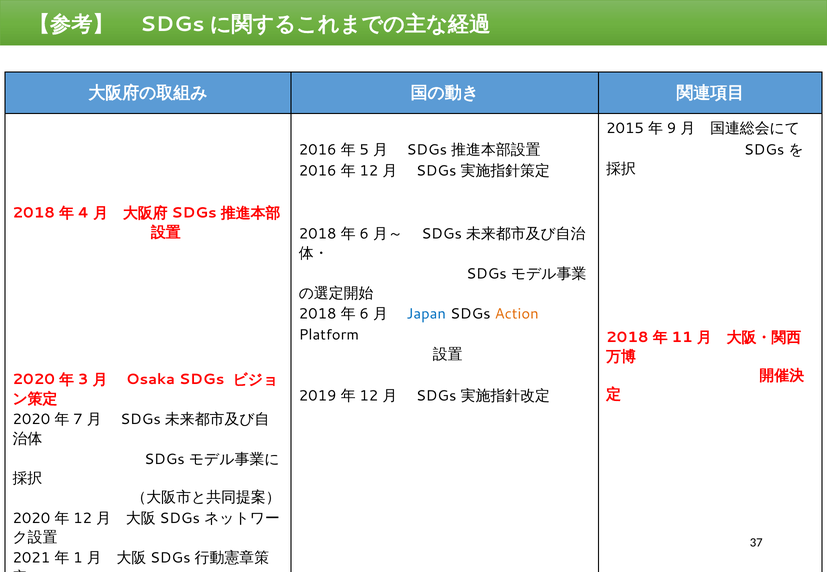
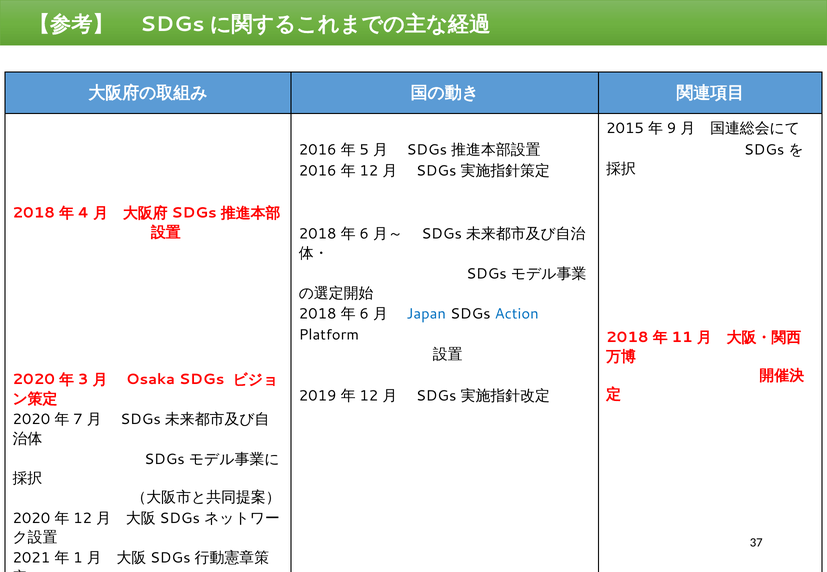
Action colour: orange -> blue (517, 314)
